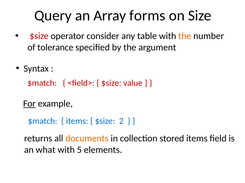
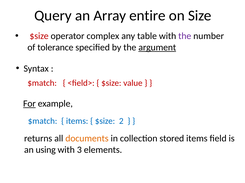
forms: forms -> entire (147, 16)
consider: consider -> complex (103, 36)
the colour: orange -> purple (185, 36)
argument underline: none -> present (157, 48)
what: what -> using (46, 150)
5: 5 -> 3 (79, 150)
